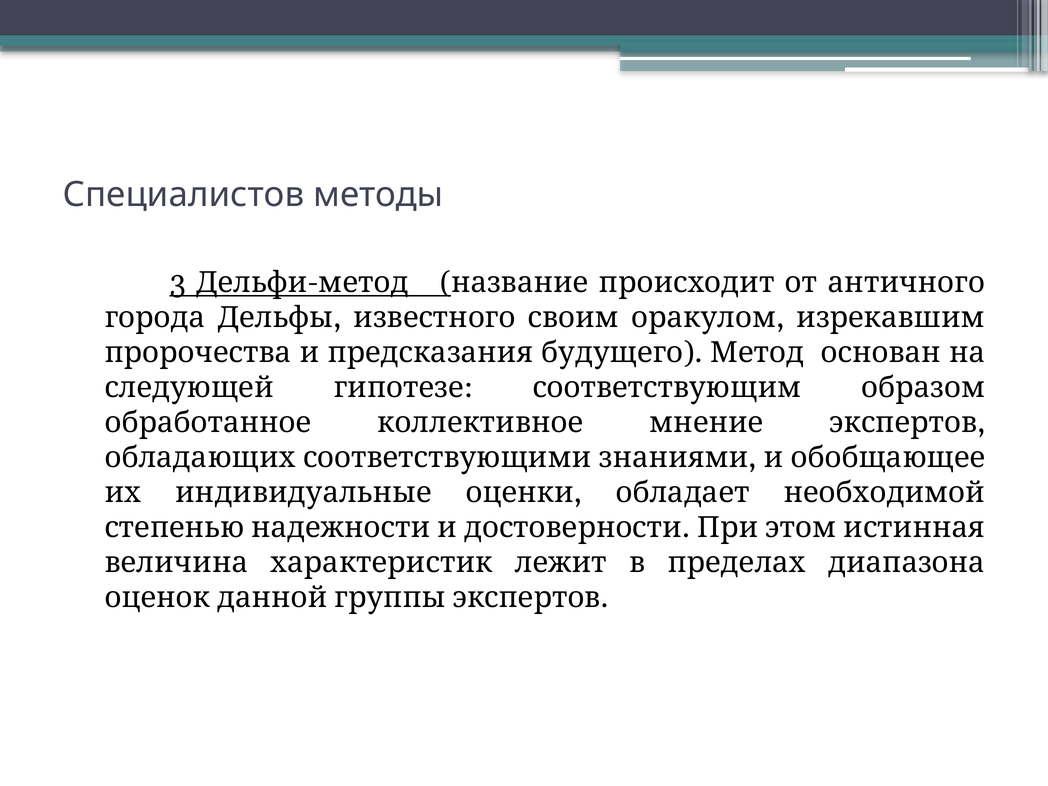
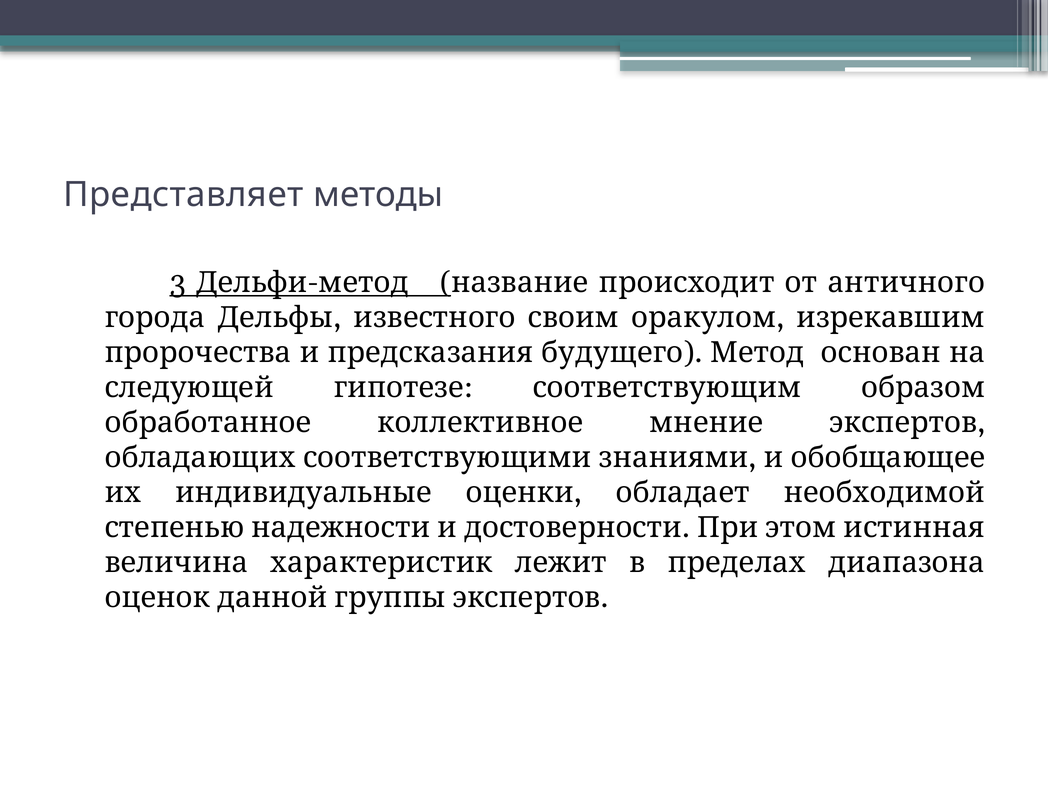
Специалистов: Специалистов -> Представляет (183, 195)
